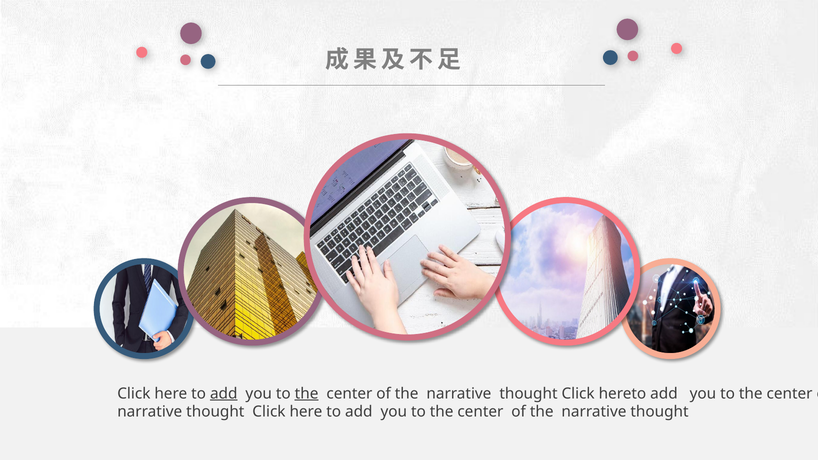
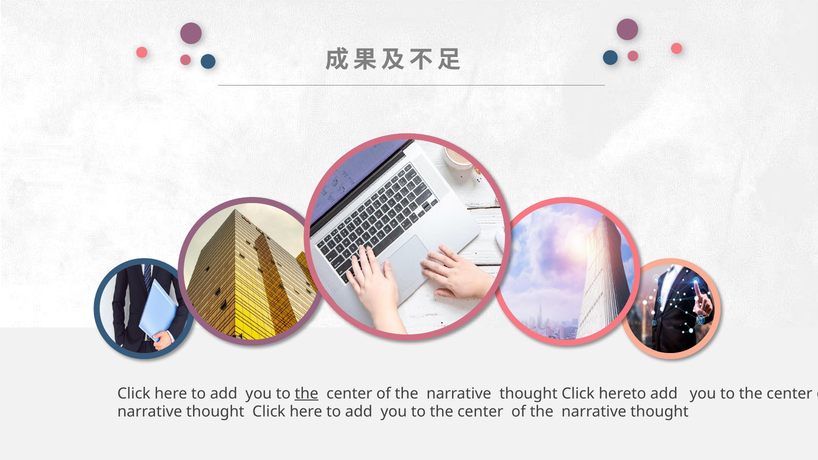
add underline: present -> none (224, 394)
